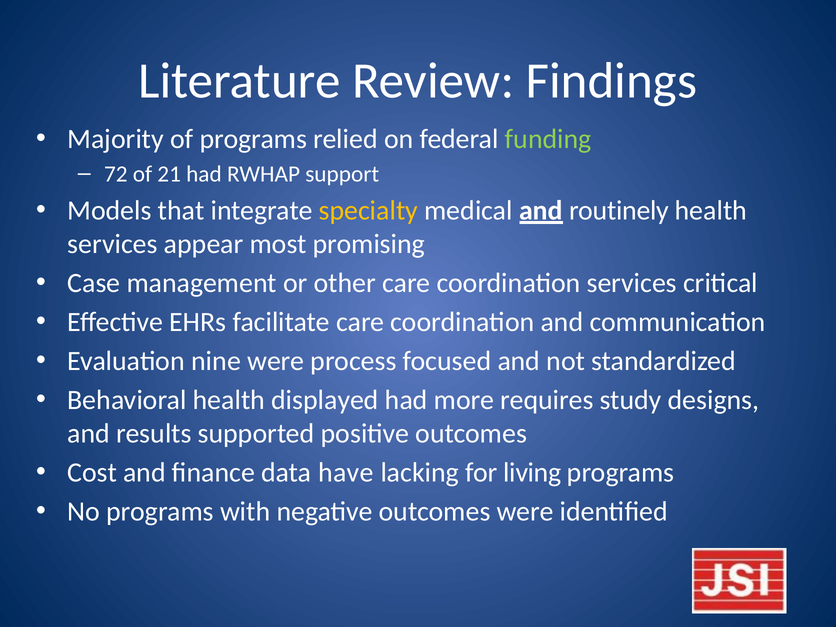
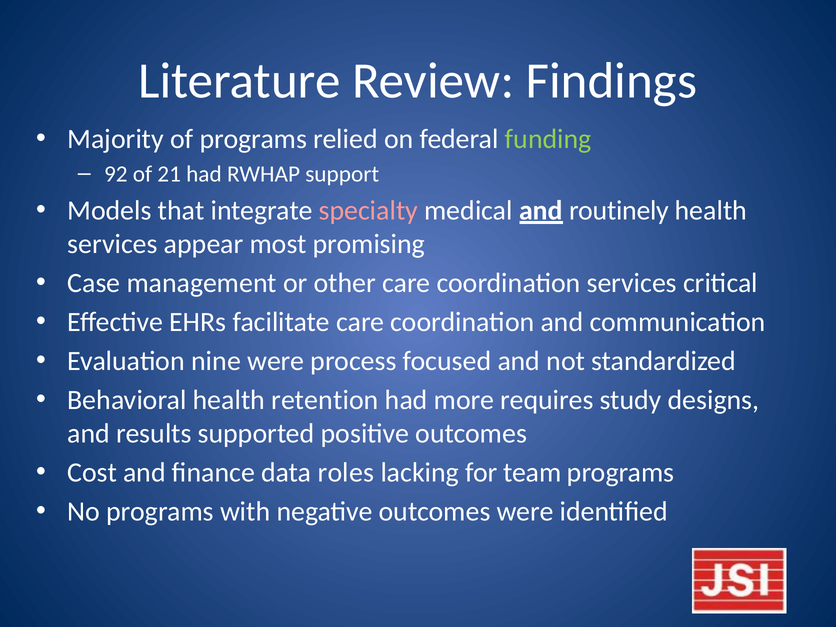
72: 72 -> 92 (116, 174)
specialty colour: yellow -> pink (368, 210)
displayed: displayed -> retention (325, 400)
have: have -> roles (346, 472)
living: living -> team (532, 472)
